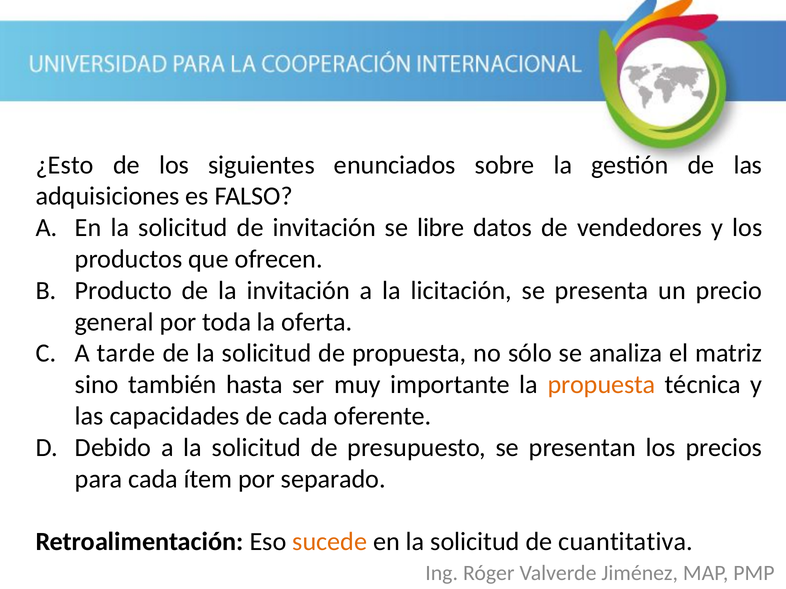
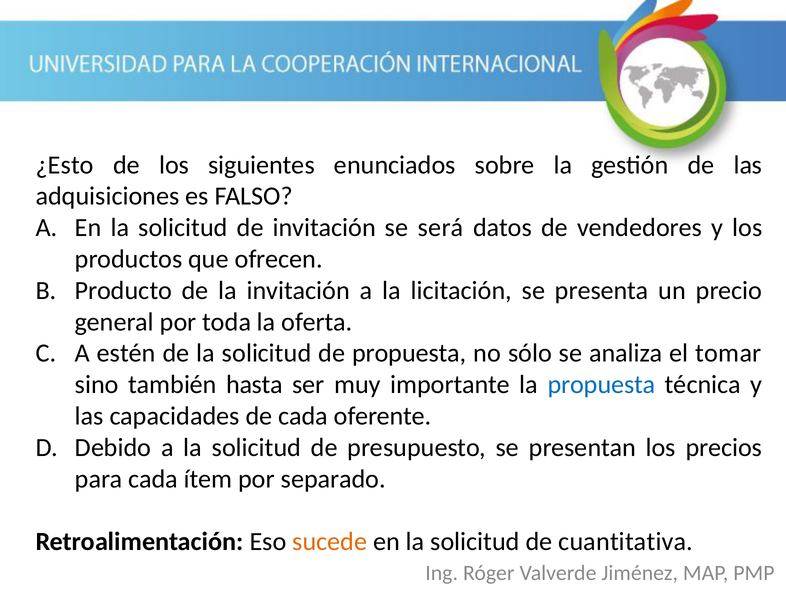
libre: libre -> será (441, 228)
tarde: tarde -> estén (126, 354)
matriz: matriz -> tomar (729, 354)
propuesta colour: orange -> blue (602, 385)
